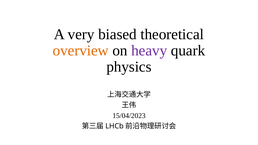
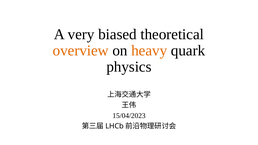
heavy colour: purple -> orange (149, 51)
